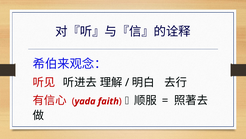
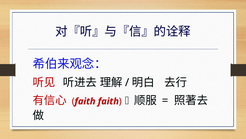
yada: yada -> faith (85, 101)
